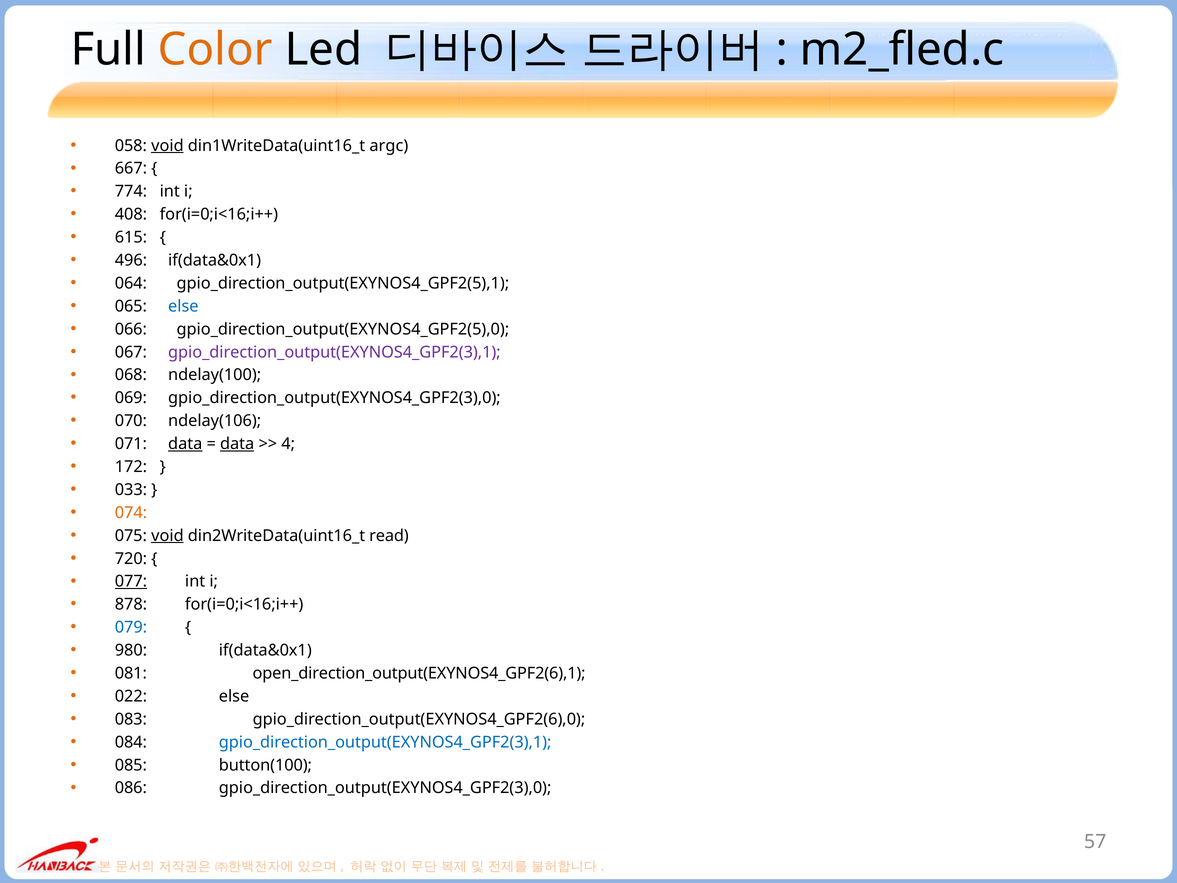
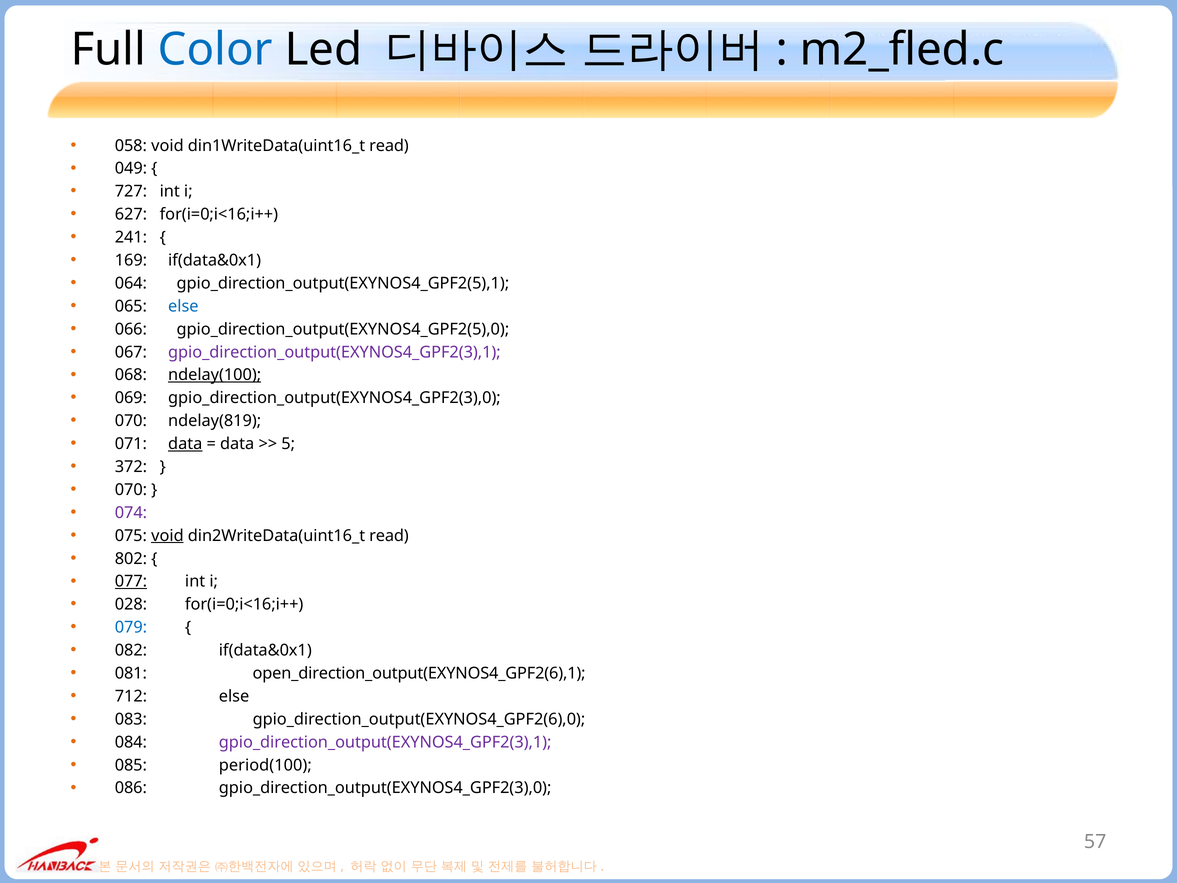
Color colour: orange -> blue (215, 50)
void underline: present -> none (167, 146)
din1WriteData(uint16_t argc: argc -> read (389, 146)
667: 667 -> 049 (131, 169)
774: 774 -> 727 (131, 191)
408: 408 -> 627 (131, 214)
615: 615 -> 241 (131, 237)
496: 496 -> 169 (131, 260)
ndelay(100 underline: none -> present (215, 375)
ndelay(106: ndelay(106 -> ndelay(819 (215, 421)
data underline: present -> none (237, 444)
4: 4 -> 5 (288, 444)
172: 172 -> 372 (131, 467)
033: 033 -> 070 (131, 490)
074 colour: orange -> purple (131, 513)
720: 720 -> 802 (131, 558)
878: 878 -> 028 (131, 604)
980: 980 -> 082 (131, 650)
022: 022 -> 712 (131, 696)
gpio_direction_output(EXYNOS4_GPF2(3),1 colour: blue -> purple (385, 742)
button(100: button(100 -> period(100 (265, 765)
